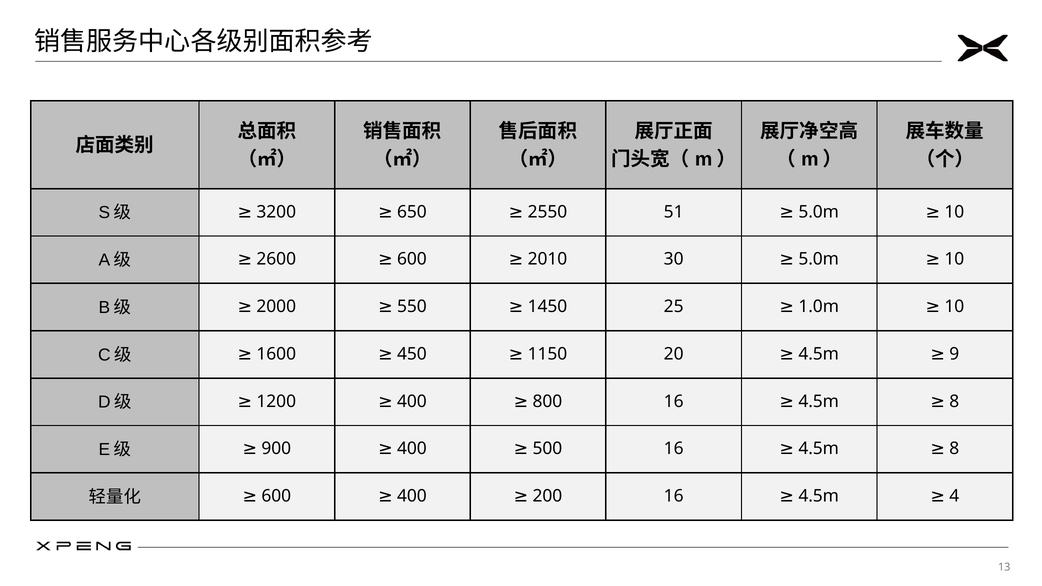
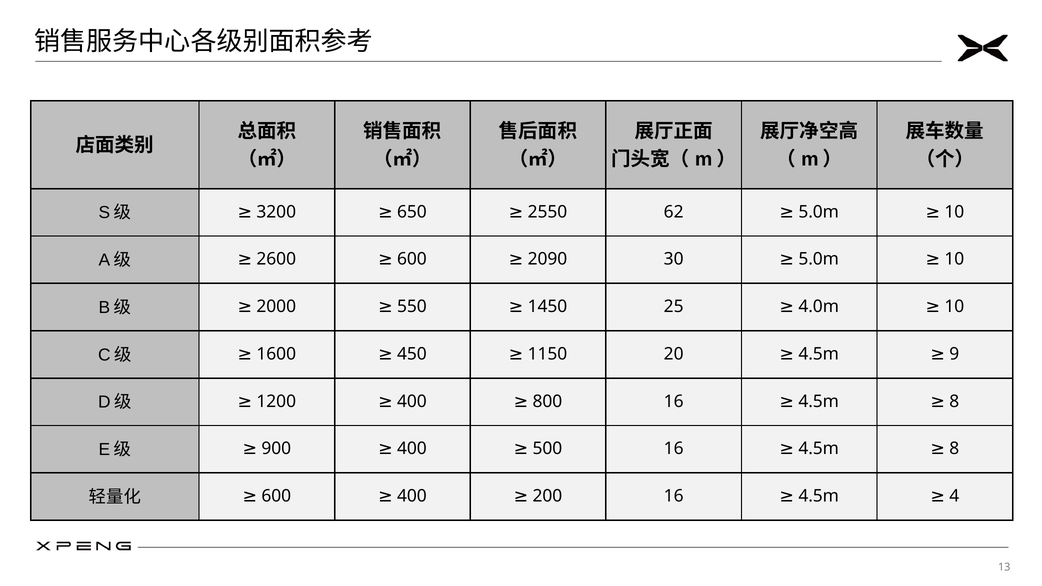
51: 51 -> 62 (674, 212)
2010: 2010 -> 2090 (547, 259)
1.0m: 1.0m -> 4.0m (819, 307)
